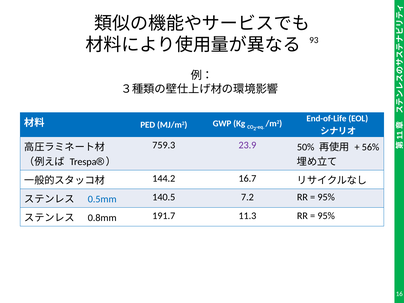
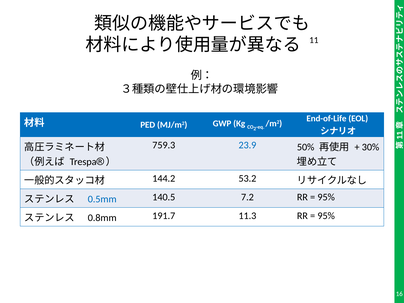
93: 93 -> 11 (314, 40)
23.9 colour: purple -> blue (247, 145)
56%: 56% -> 30% (371, 147)
16.7: 16.7 -> 53.2 (247, 178)
